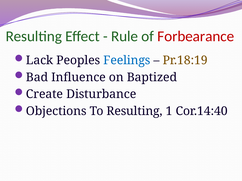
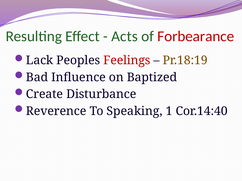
Rule: Rule -> Acts (124, 36)
Feelings colour: blue -> red (127, 61)
Objections: Objections -> Reverence (56, 111)
To Resulting: Resulting -> Speaking (135, 111)
